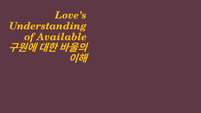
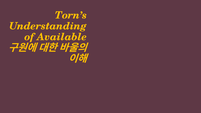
Love’s: Love’s -> Torn’s (71, 15)
